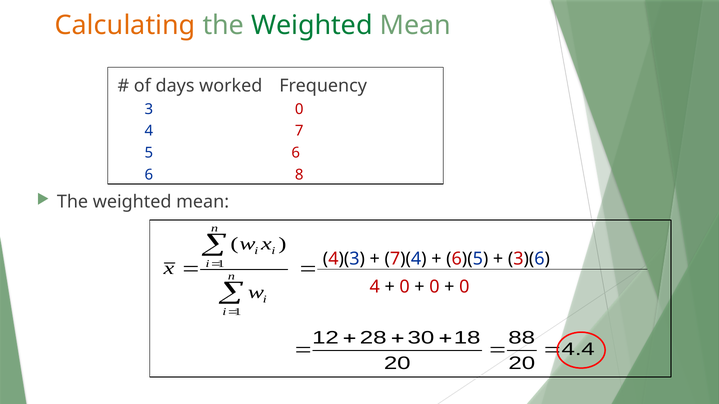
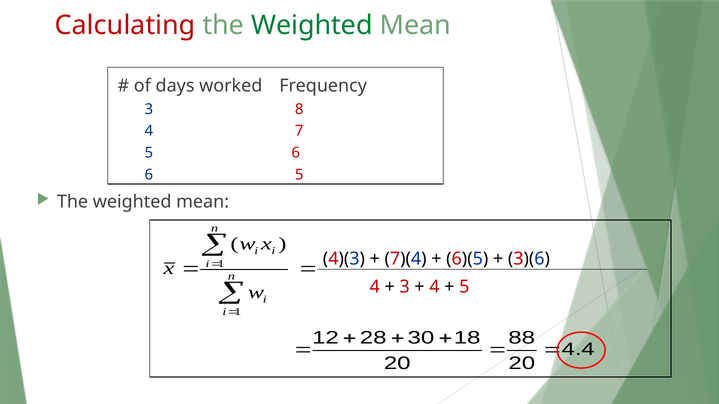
Calculating colour: orange -> red (125, 25)
3 0: 0 -> 8 (299, 109)
6 8: 8 -> 5 (299, 175)
0: 0 -> 3 (405, 287)
0: 0 -> 4 (434, 287)
0: 0 -> 5 (464, 287)
